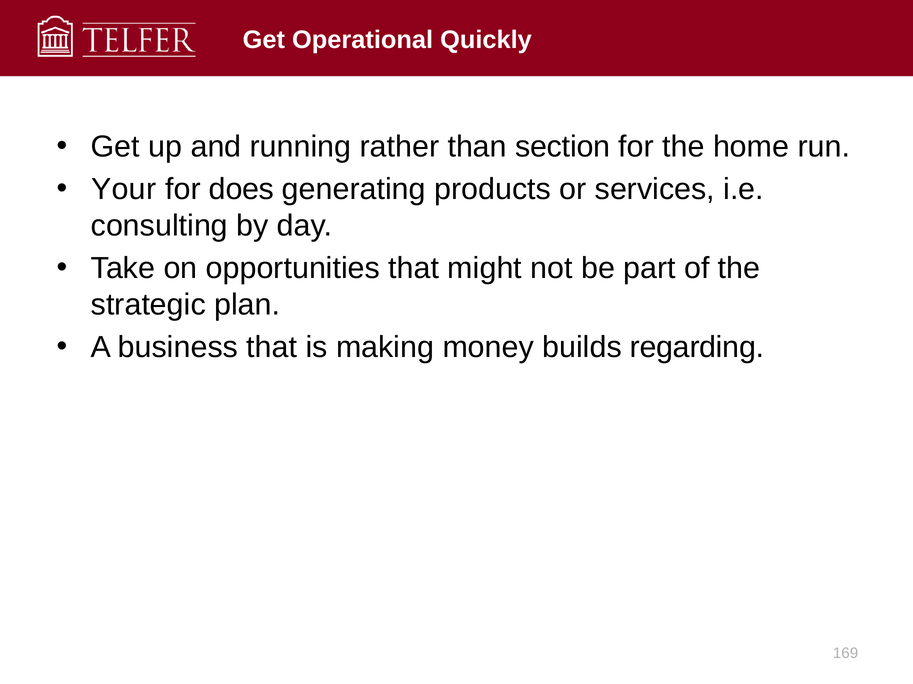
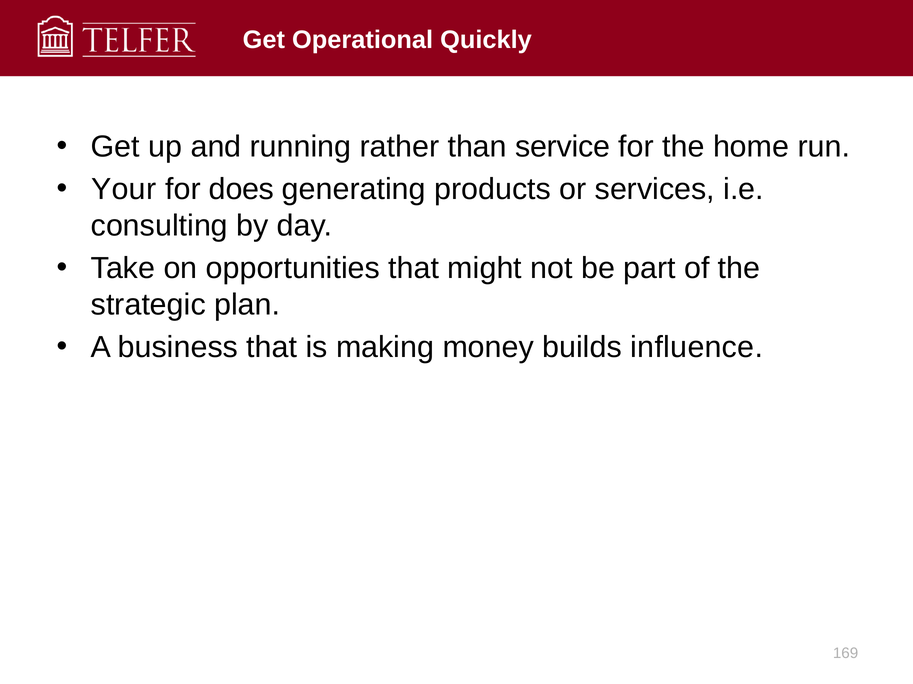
section: section -> service (563, 147)
regarding: regarding -> influence (697, 348)
